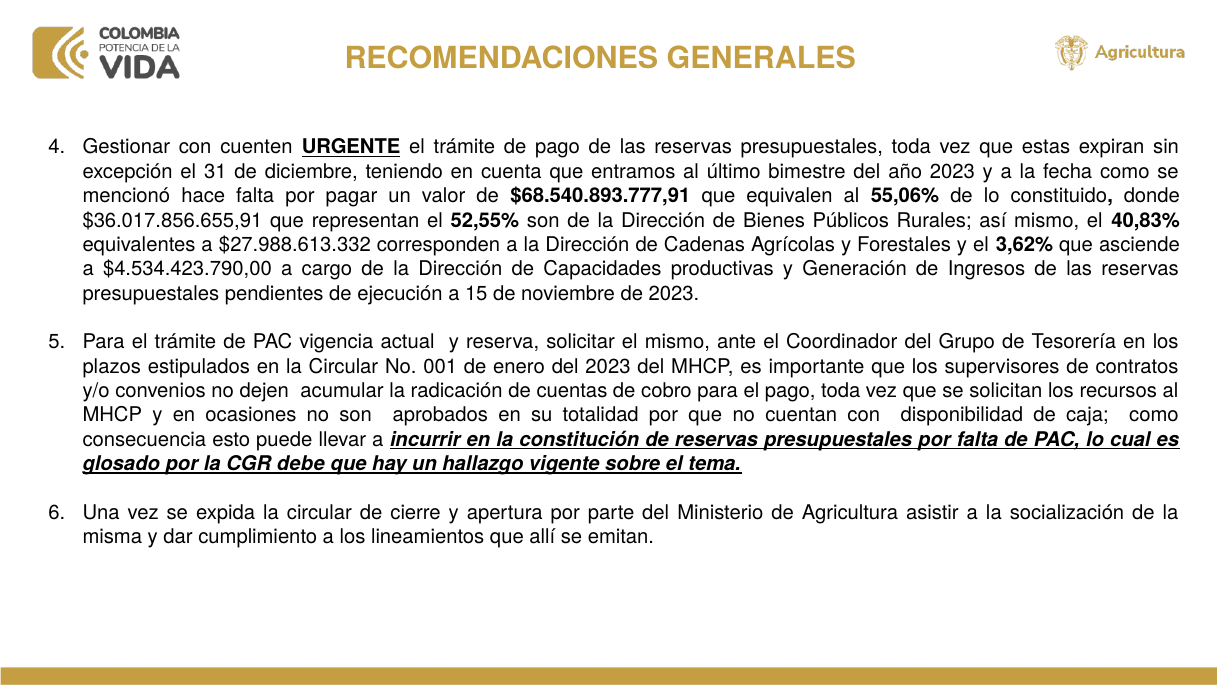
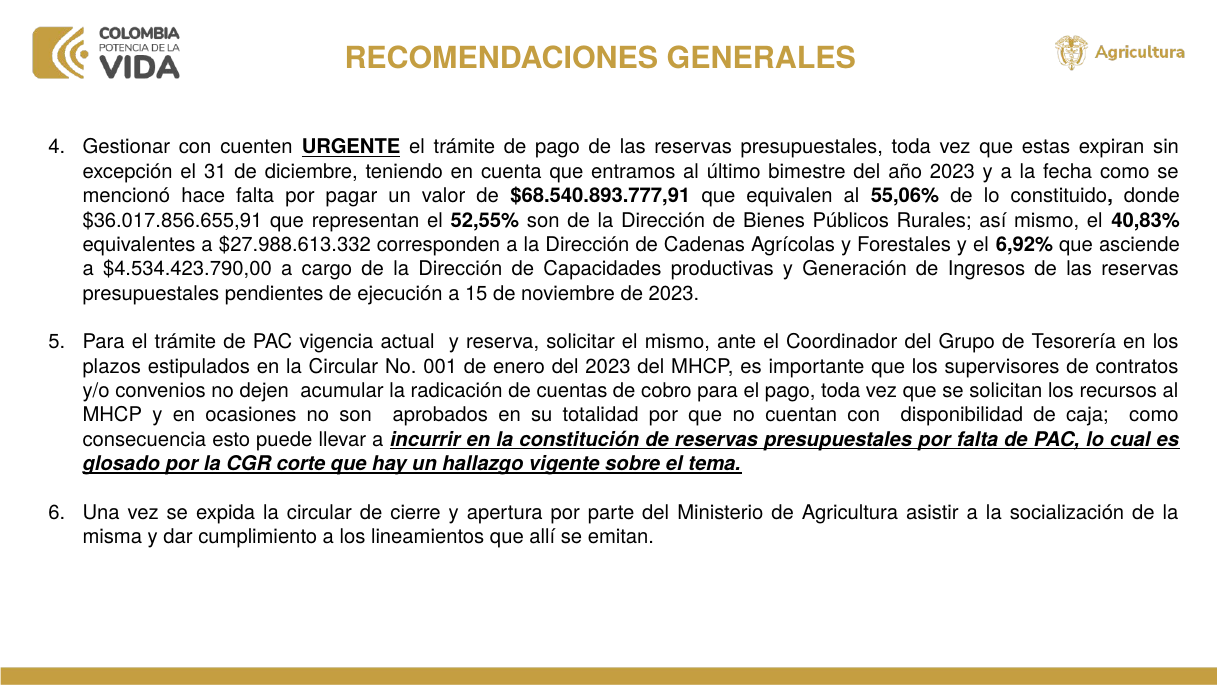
3,62%: 3,62% -> 6,92% (1024, 244)
debe: debe -> corte (301, 463)
